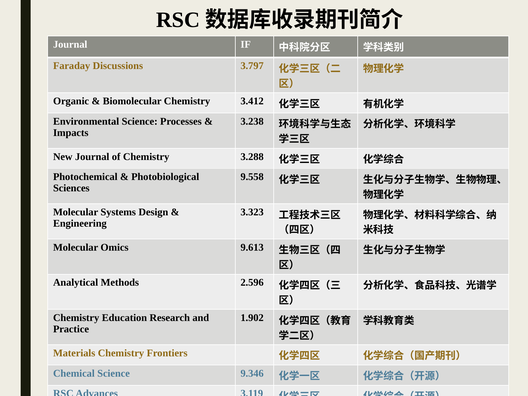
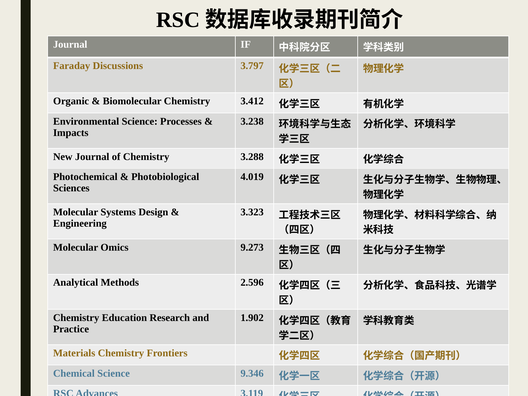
9.558: 9.558 -> 4.019 (252, 177)
9.613: 9.613 -> 9.273 (252, 247)
